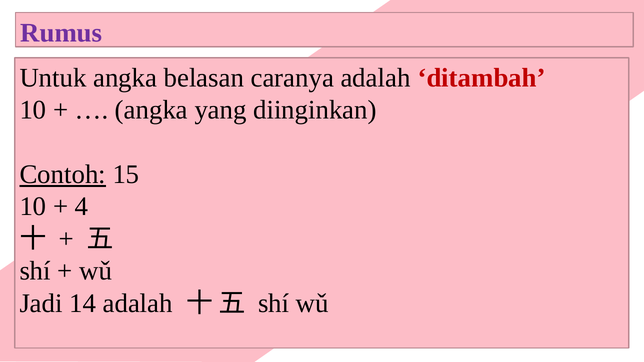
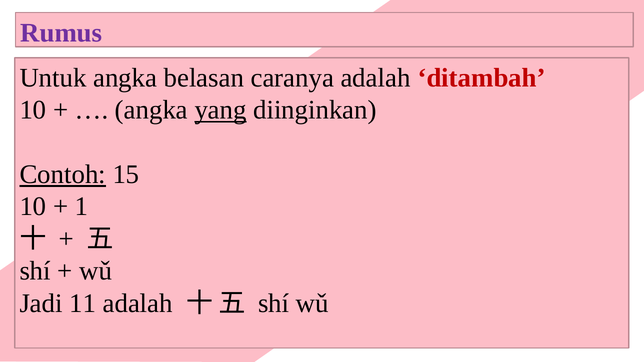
yang underline: none -> present (221, 110)
4: 4 -> 1 (82, 207)
14: 14 -> 11 (83, 303)
